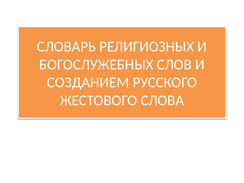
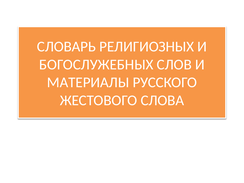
СОЗДАНИЕМ: СОЗДАНИЕМ -> МАТЕРИАЛЫ (88, 82)
